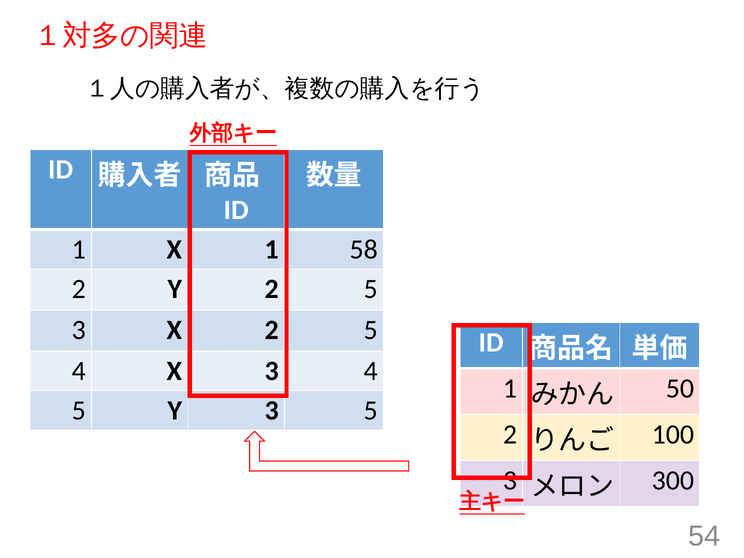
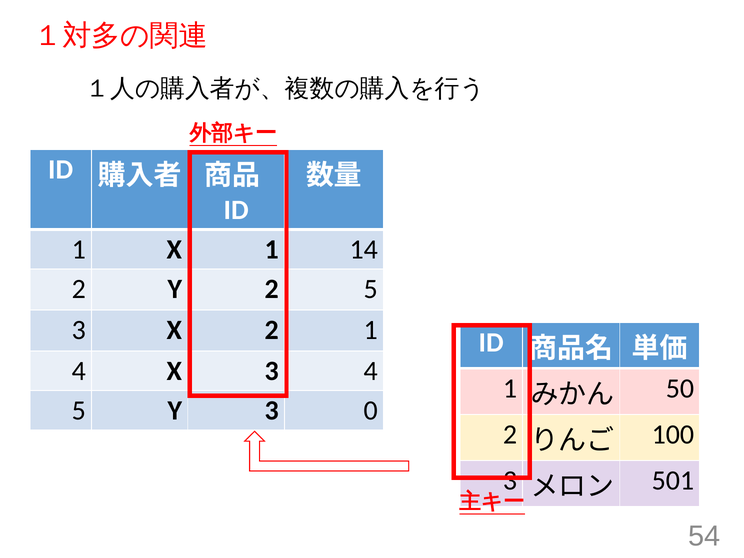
58: 58 -> 14 (364, 250)
X 2 5: 5 -> 1 (371, 330)
3 5: 5 -> 0 (371, 411)
300: 300 -> 501 (673, 481)
